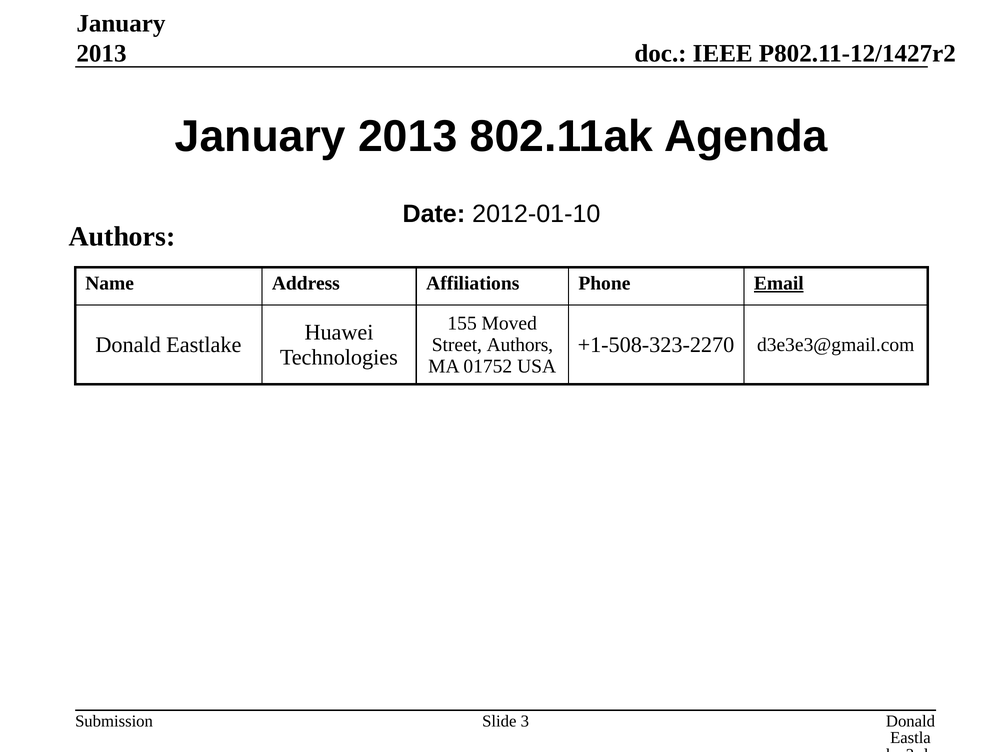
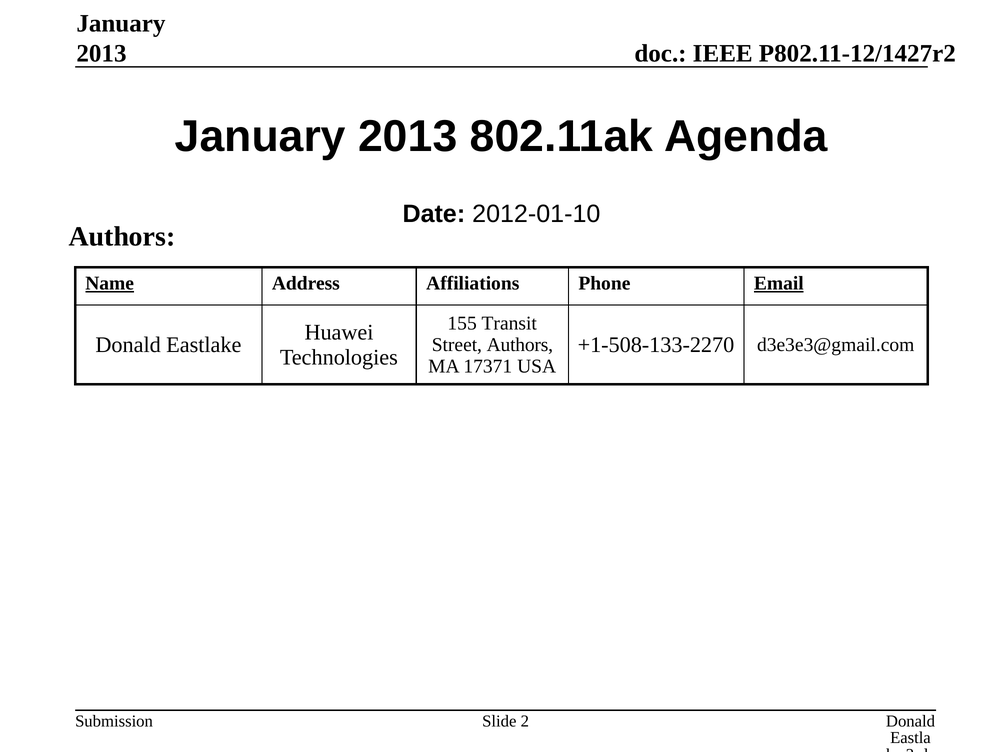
Name underline: none -> present (110, 283)
Moved: Moved -> Transit (509, 323)
+1-508-323-2270: +1-508-323-2270 -> +1-508-133-2270 (656, 345)
01752: 01752 -> 17371 (488, 367)
3: 3 -> 2 (525, 721)
